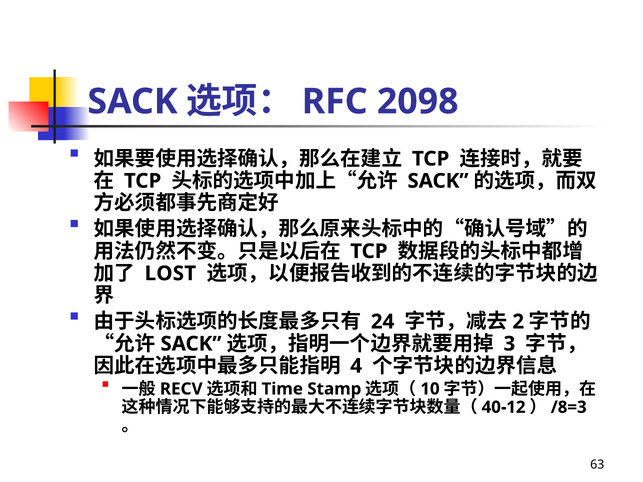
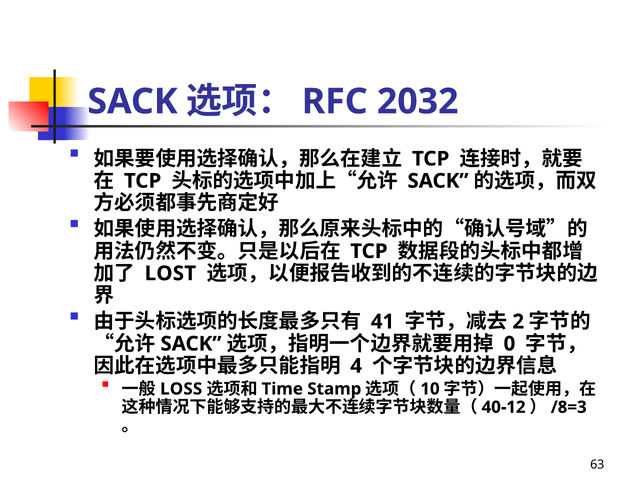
2098: 2098 -> 2032 (418, 102)
24: 24 -> 41 (383, 322)
3: 3 -> 0 (509, 344)
RECV: RECV -> LOSS (181, 389)
